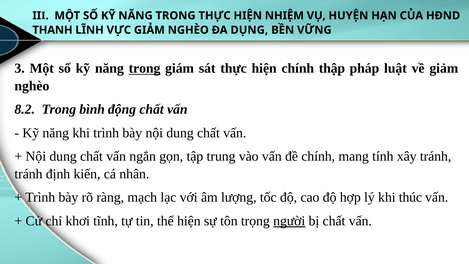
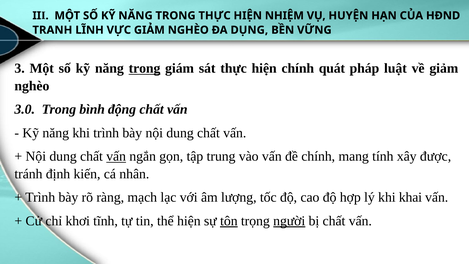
THANH: THANH -> TRANH (52, 30)
thập: thập -> quát (332, 68)
8.2: 8.2 -> 3.0 (25, 109)
vấn underline: none -> present (116, 156)
xây tránh: tránh -> được (436, 156)
thúc: thúc -> khai (410, 197)
tôn underline: none -> present (229, 221)
